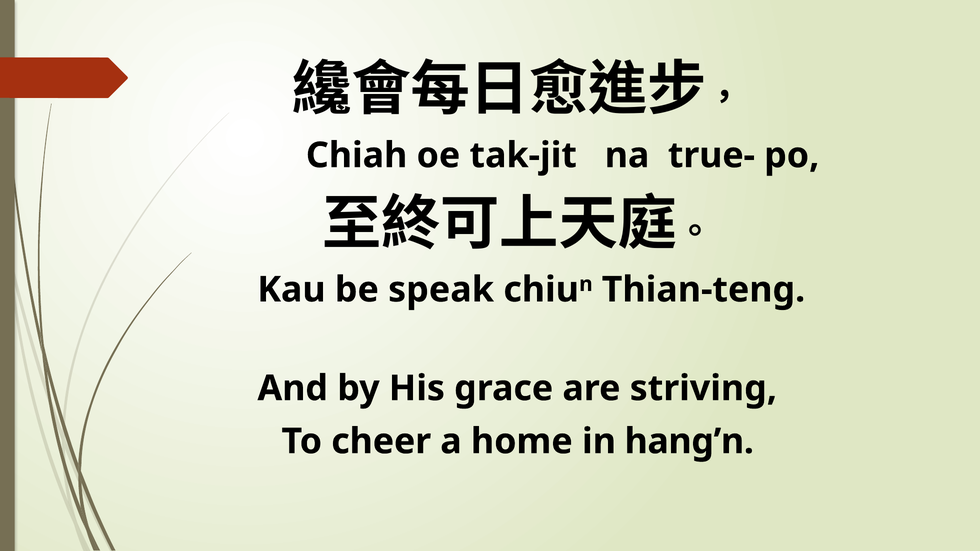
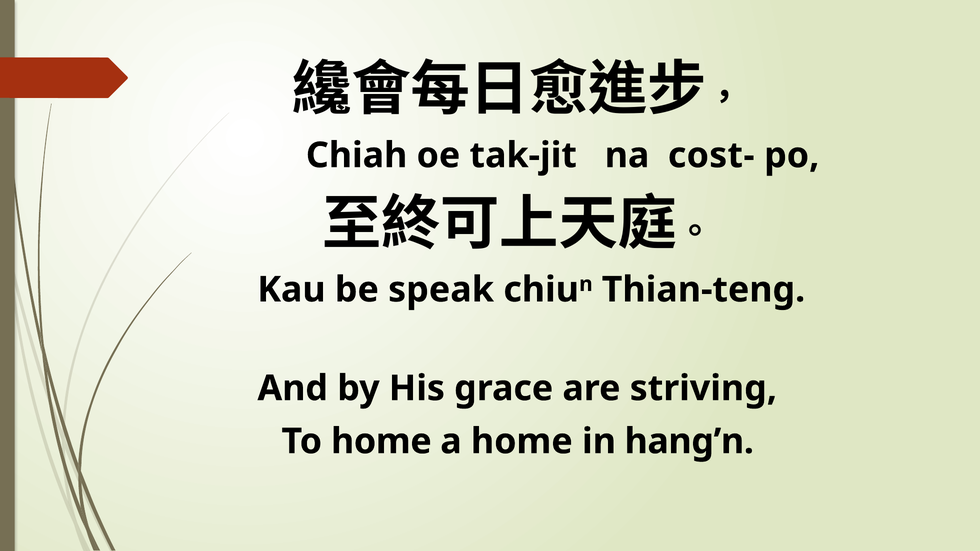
true-: true- -> cost- (711, 155)
To cheer: cheer -> home (381, 442)
